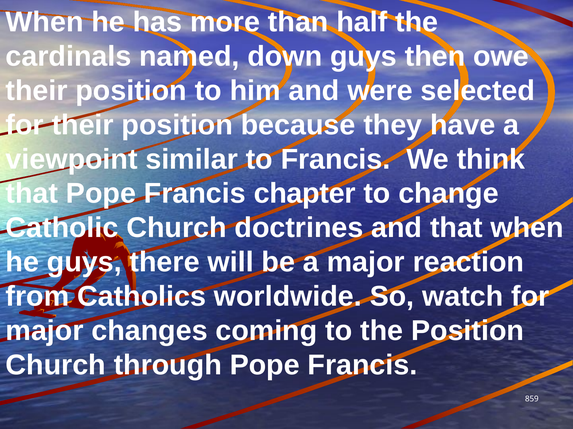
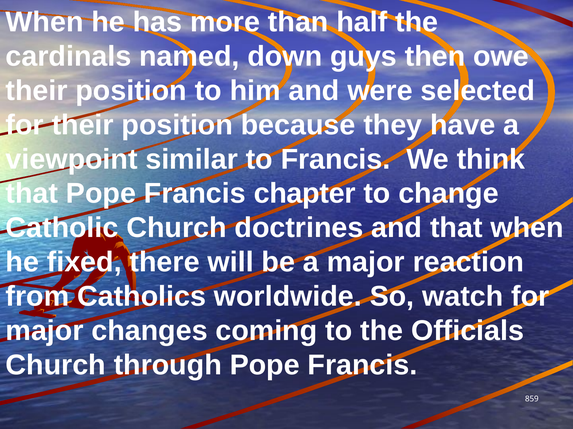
he guys: guys -> fixed (84, 263)
the Position: Position -> Officials (468, 331)
